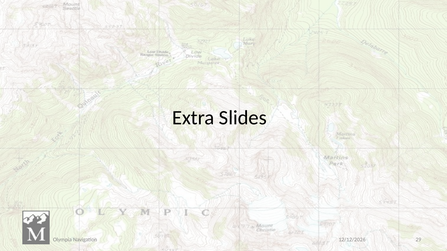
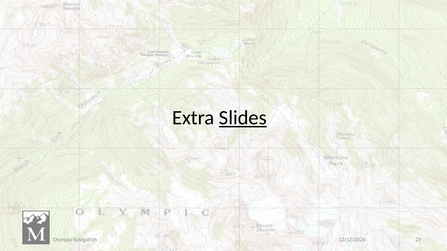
Slides underline: none -> present (243, 118)
